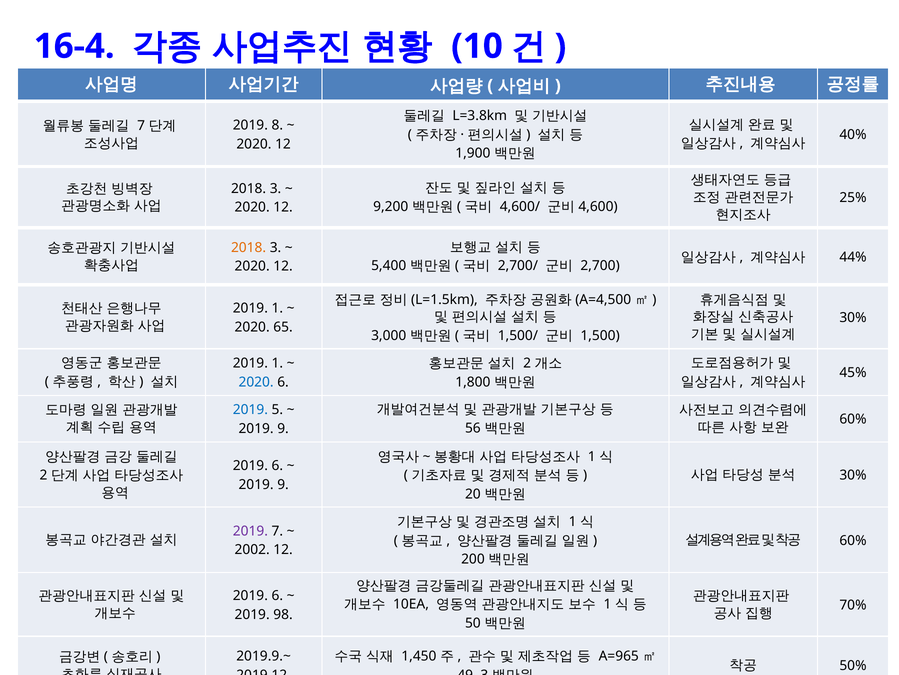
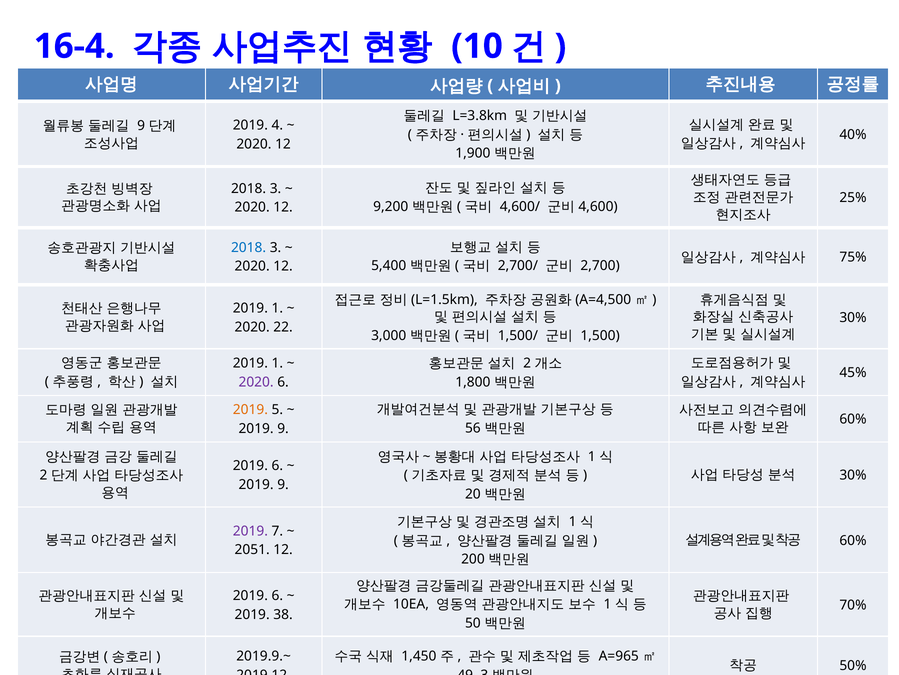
7: 7 -> 9 (141, 126)
8: 8 -> 4 (277, 125)
2018 colour: orange -> blue (249, 247)
44%: 44% -> 75% (853, 257)
65: 65 -> 22 (283, 327)
2020 colour: blue -> purple (256, 382)
2019 colour: blue -> orange (250, 410)
2002: 2002 -> 2051 (252, 549)
98: 98 -> 38 (283, 614)
